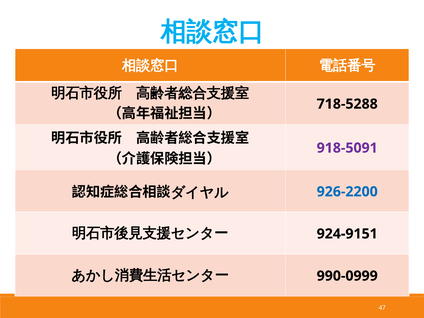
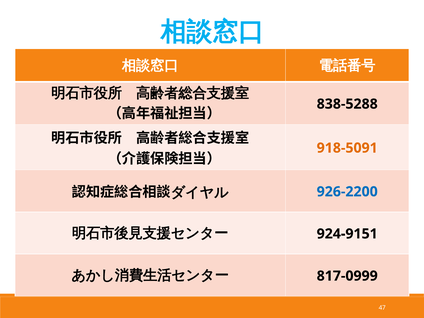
718-5288: 718-5288 -> 838-5288 (347, 104)
918-5091 colour: purple -> orange (347, 148)
990-0999: 990-0999 -> 817-0999 (347, 276)
